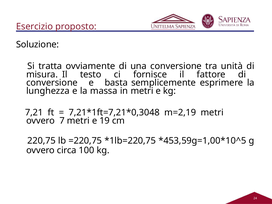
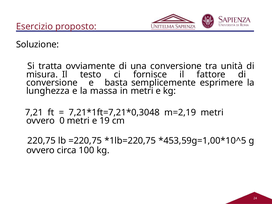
7: 7 -> 0 (62, 121)
